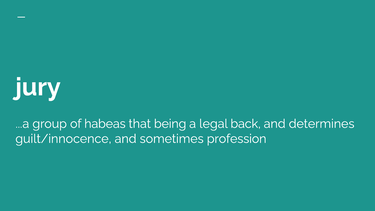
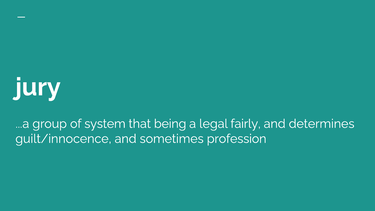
habeas: habeas -> system (105, 124)
back: back -> fairly (246, 124)
